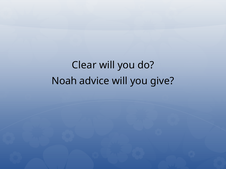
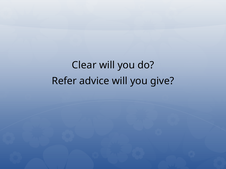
Noah: Noah -> Refer (64, 81)
